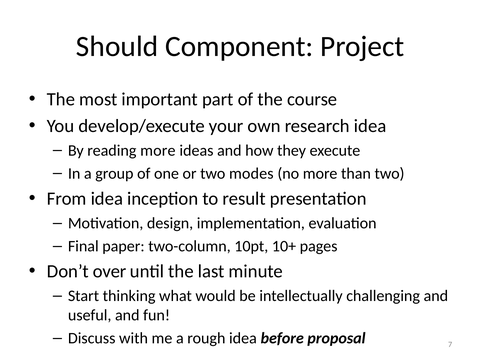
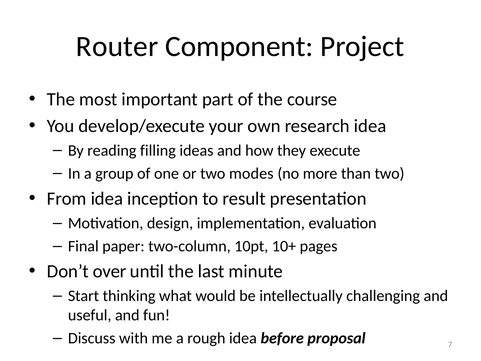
Should: Should -> Router (117, 47)
reading more: more -> filling (158, 150)
